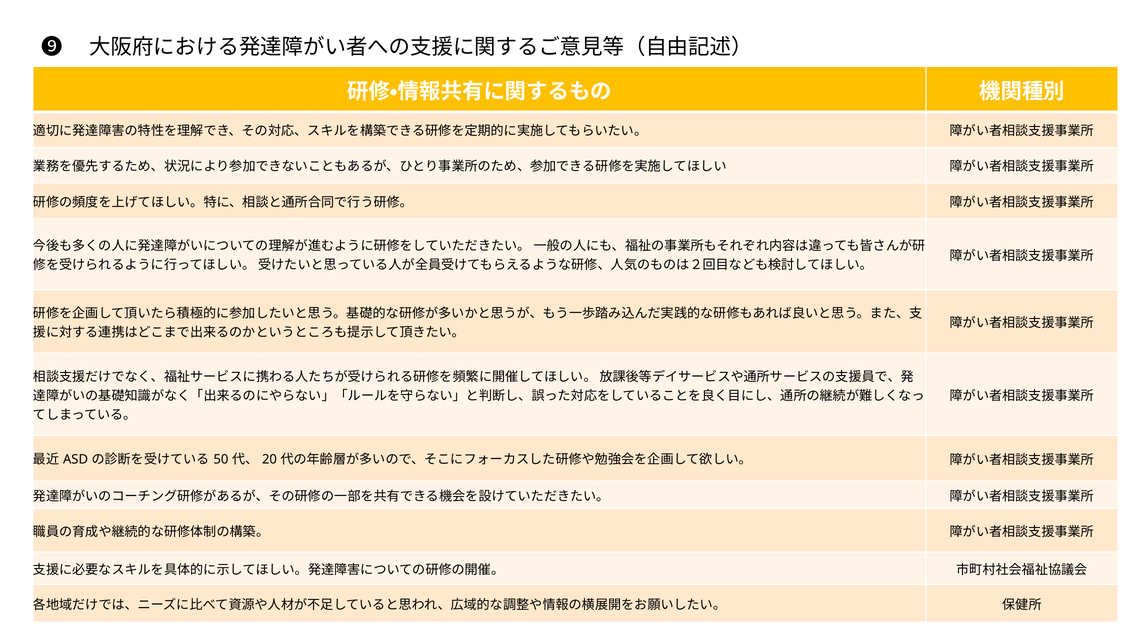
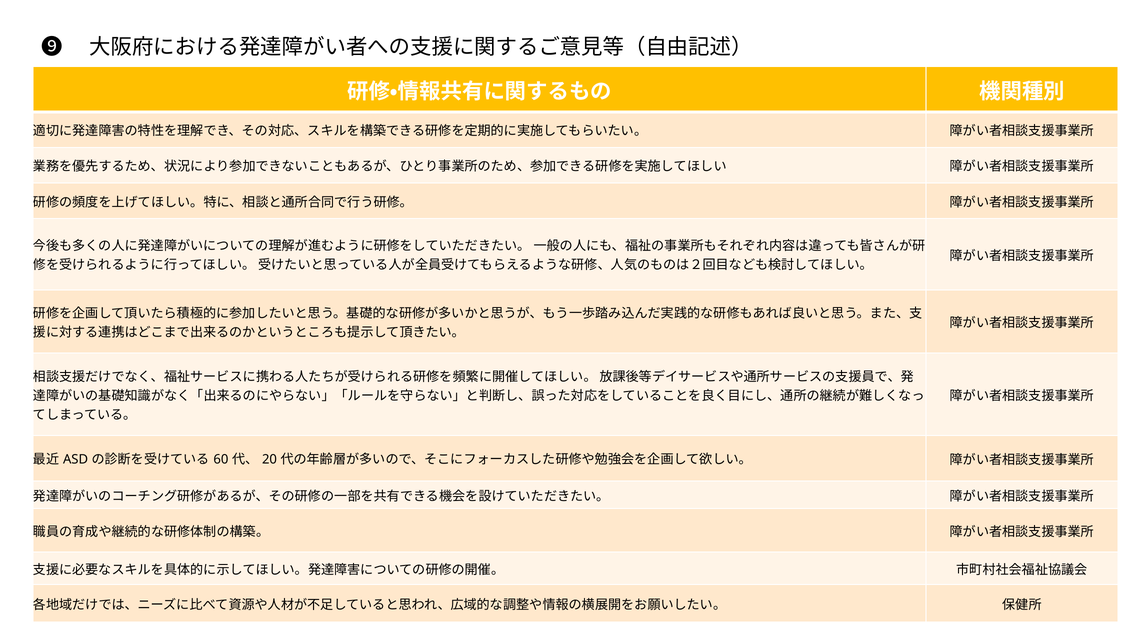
50: 50 -> 60 (221, 460)
